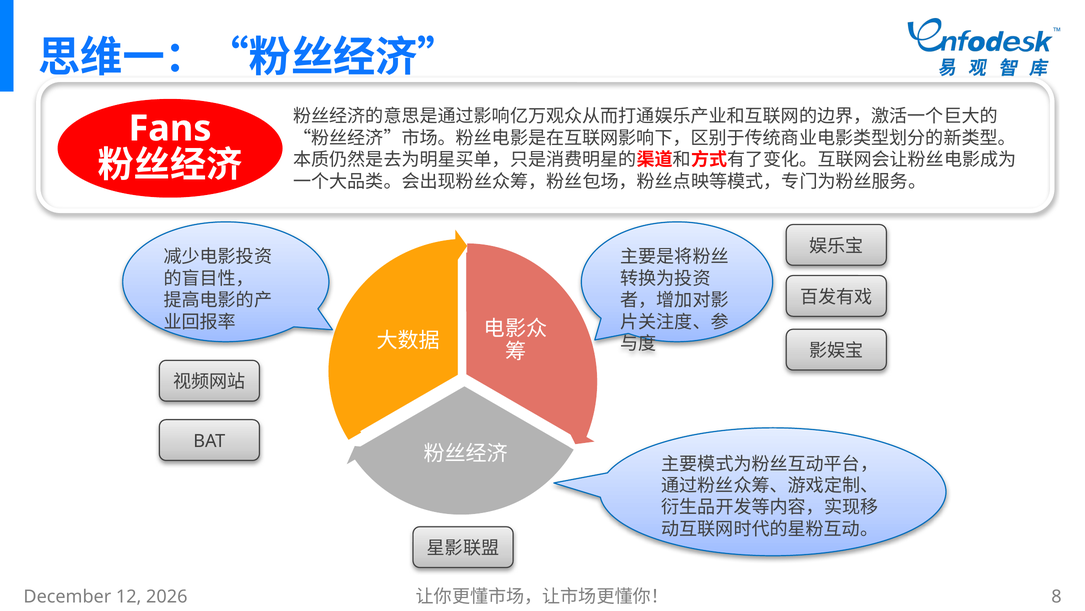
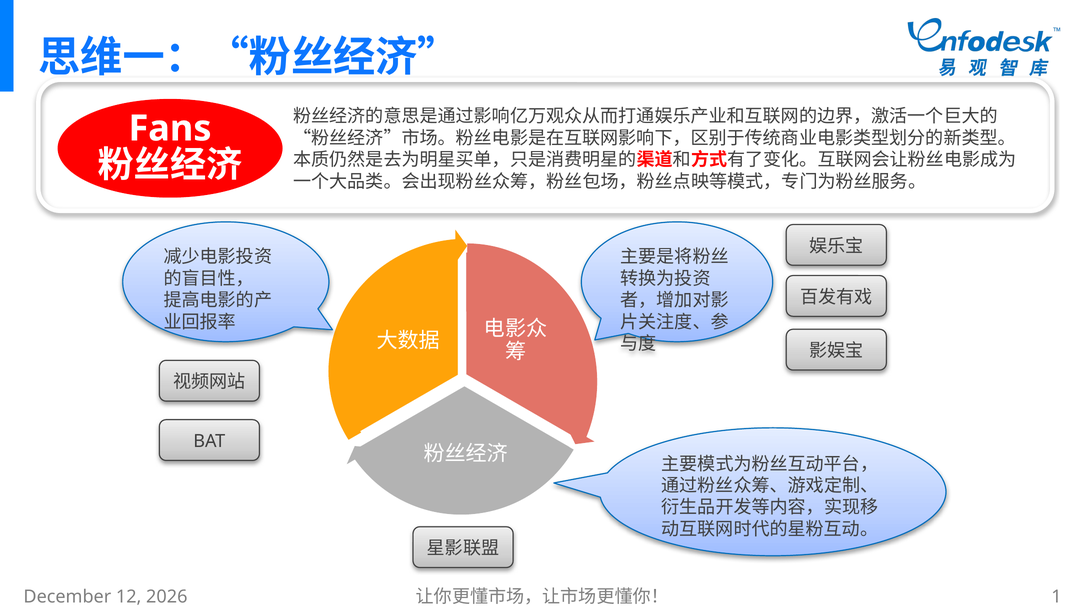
8: 8 -> 1 (1056, 596)
